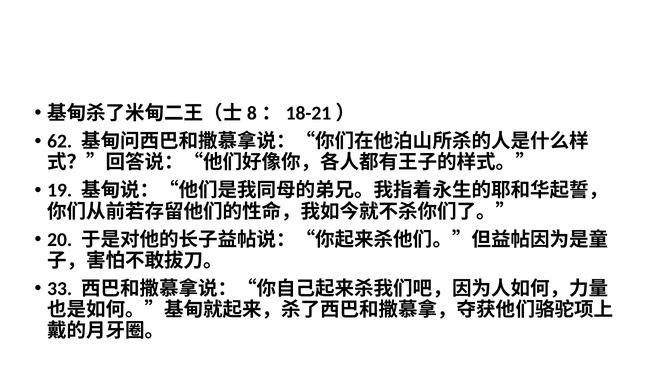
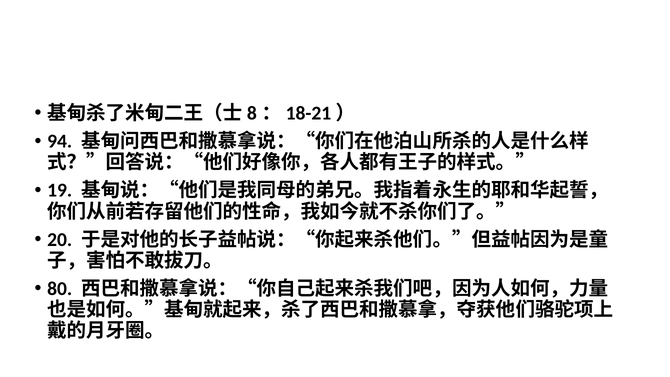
62: 62 -> 94 (60, 141)
33: 33 -> 80 (60, 289)
